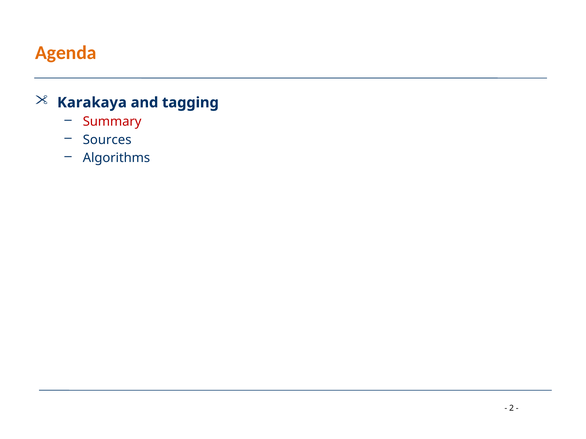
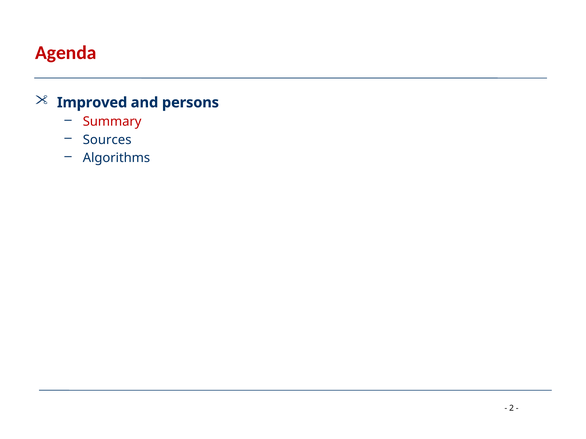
Agenda colour: orange -> red (66, 53)
Karakaya: Karakaya -> Improved (92, 103)
tagging: tagging -> persons (190, 103)
